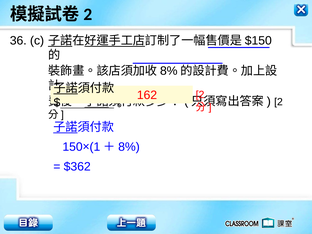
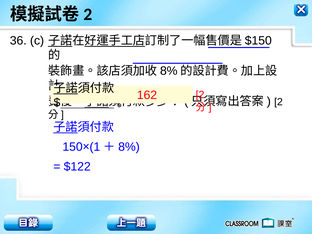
$362: $362 -> $122 (77, 167)
